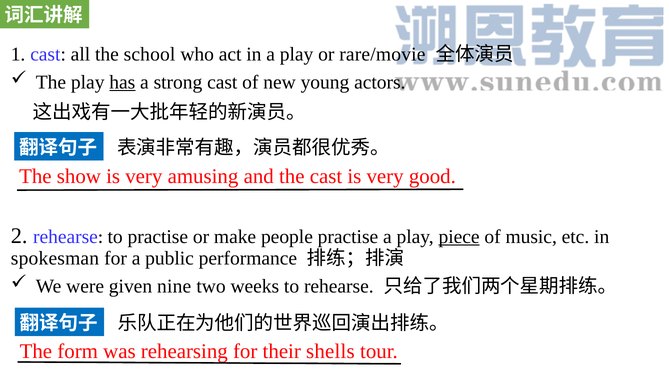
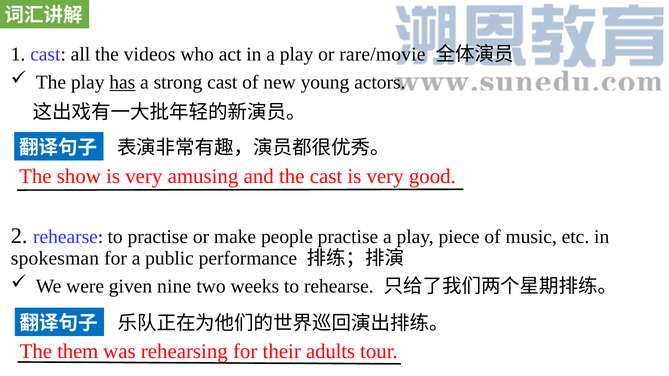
school: school -> videos (150, 54)
piece underline: present -> none (459, 237)
form: form -> them (78, 352)
shells: shells -> adults (331, 352)
